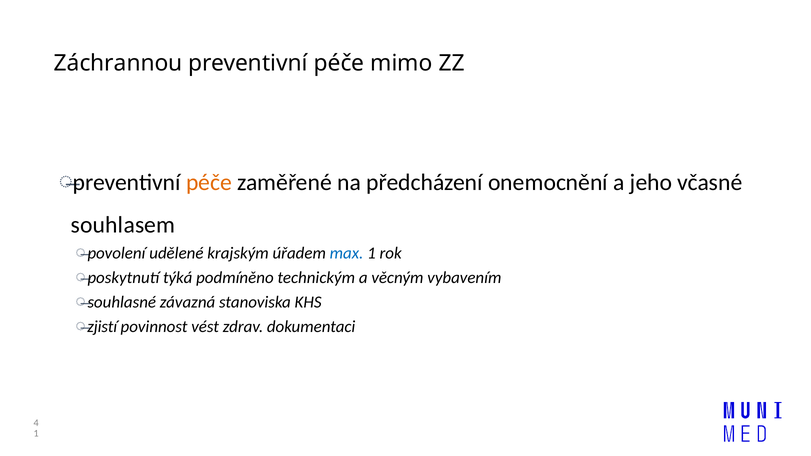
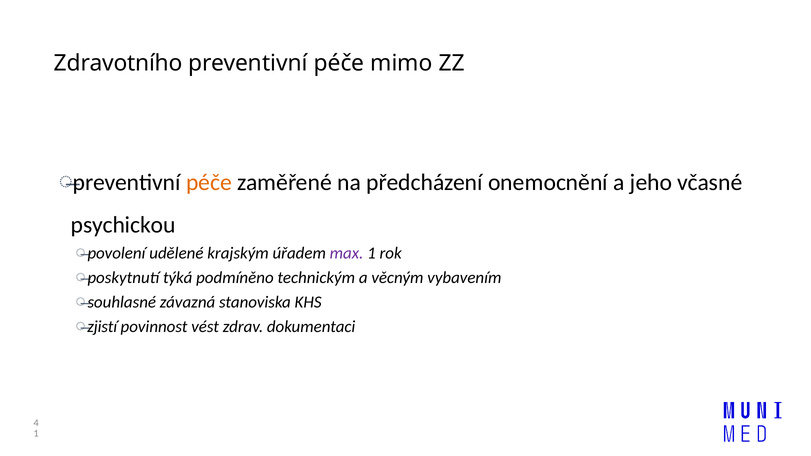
Záchrannou: Záchrannou -> Zdravotního (118, 63)
souhlasem: souhlasem -> psychickou (123, 225)
max colour: blue -> purple (347, 253)
